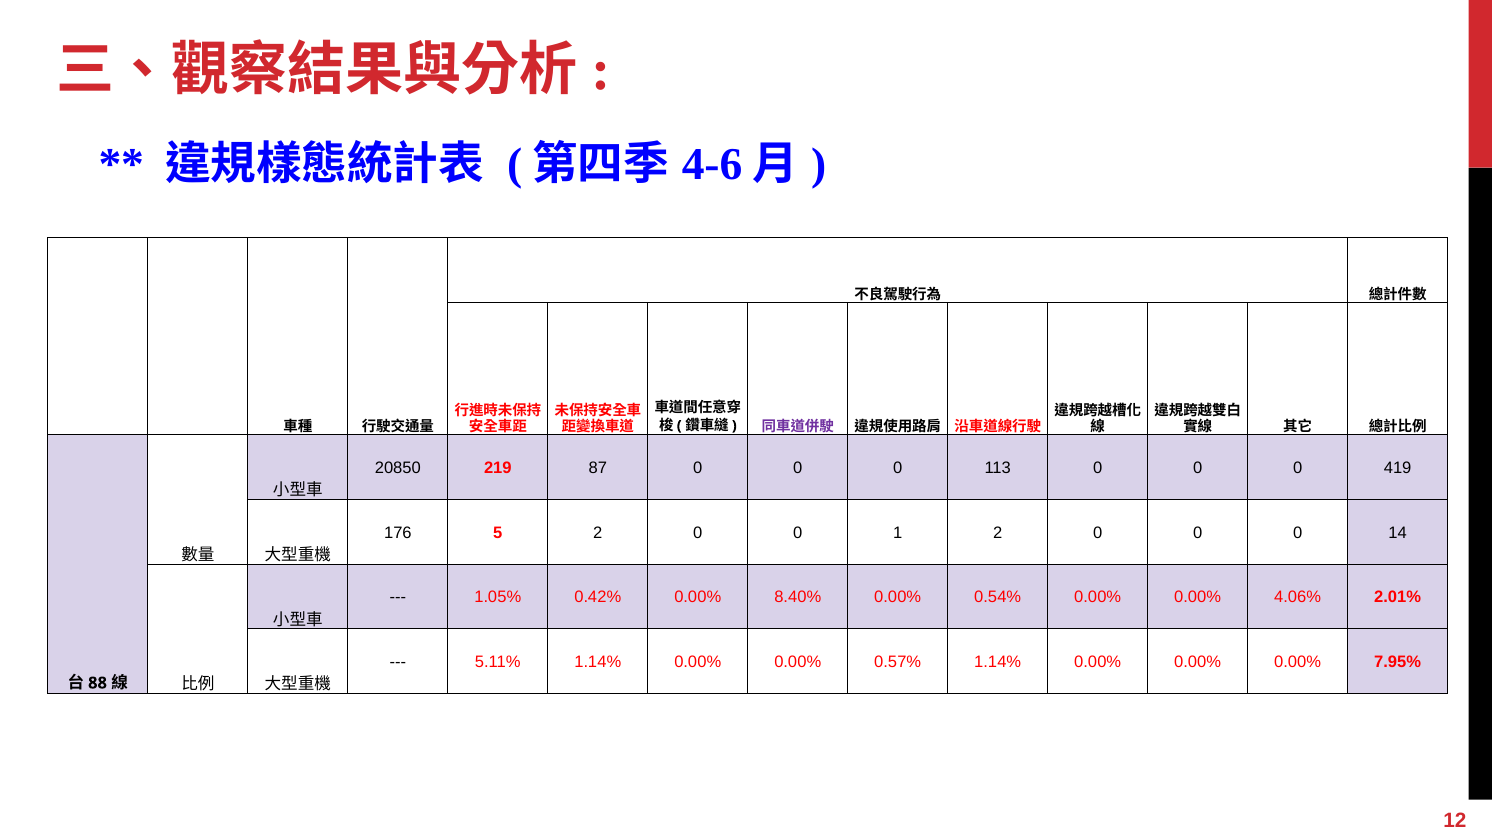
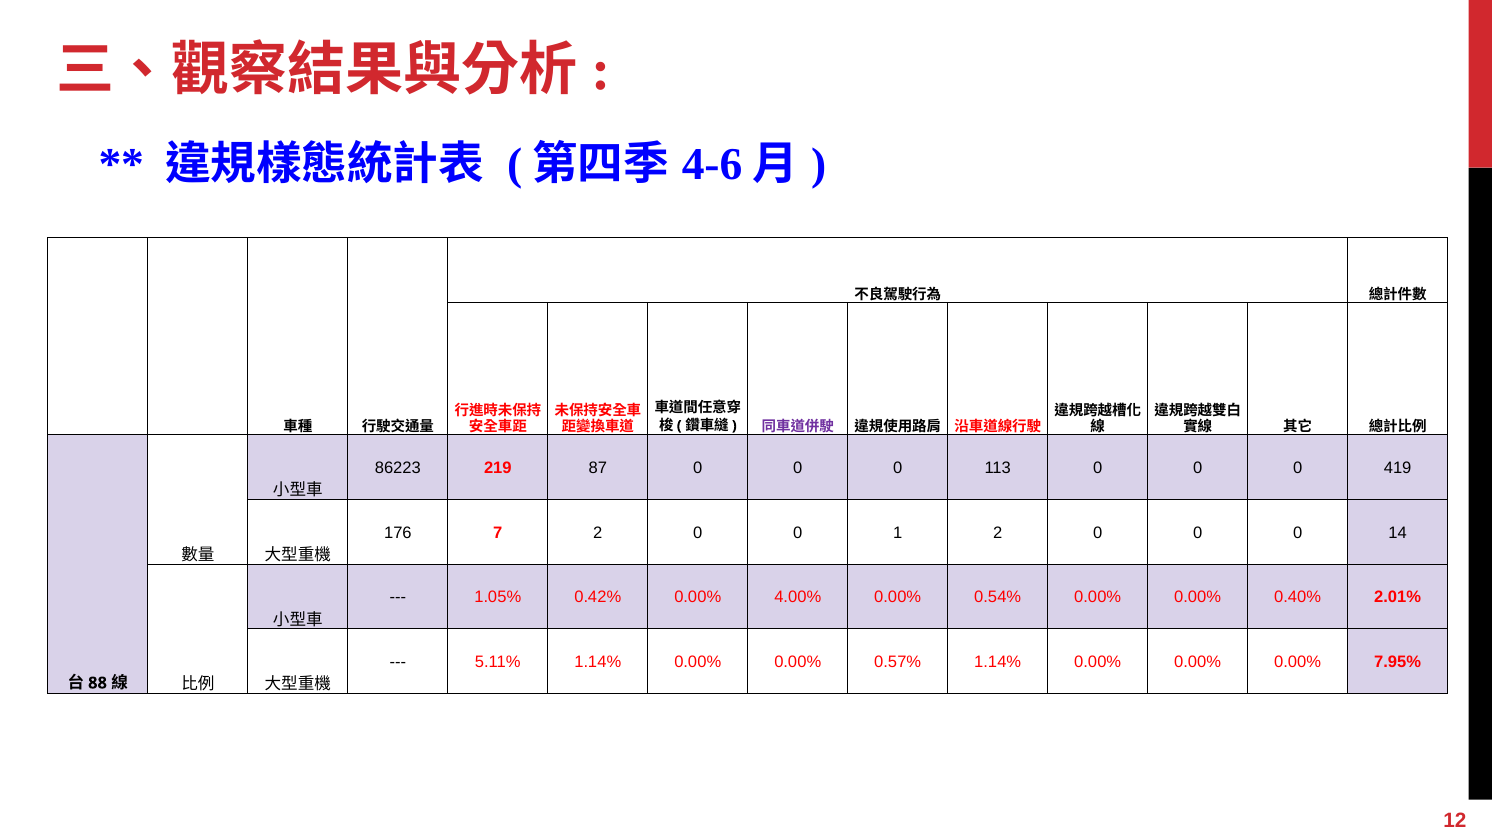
20850: 20850 -> 86223 (398, 468)
5: 5 -> 7 (498, 533)
8.40%: 8.40% -> 4.00% (798, 598)
4.06%: 4.06% -> 0.40% (1298, 598)
